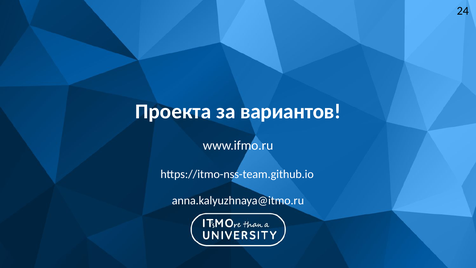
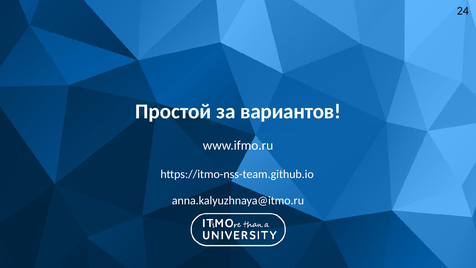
Проекта: Проекта -> Простой (173, 111)
